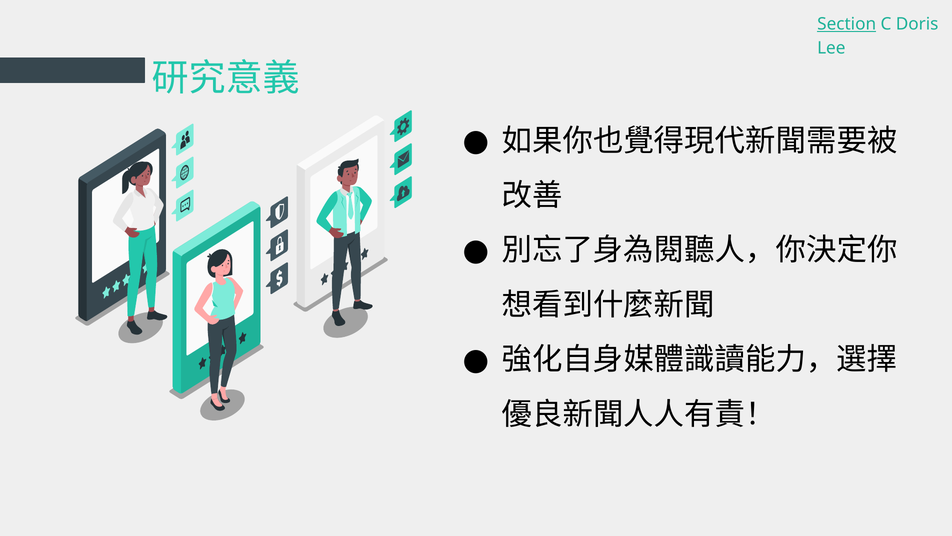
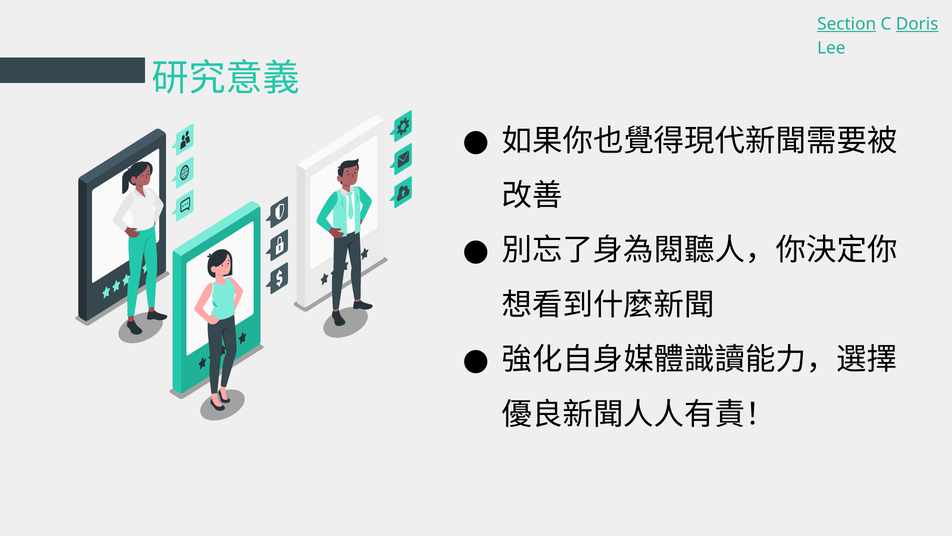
Doris underline: none -> present (917, 24)
